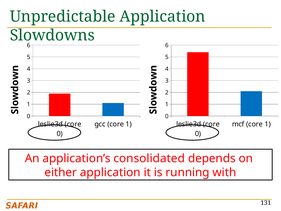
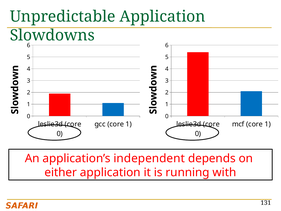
consolidated: consolidated -> independent (149, 158)
